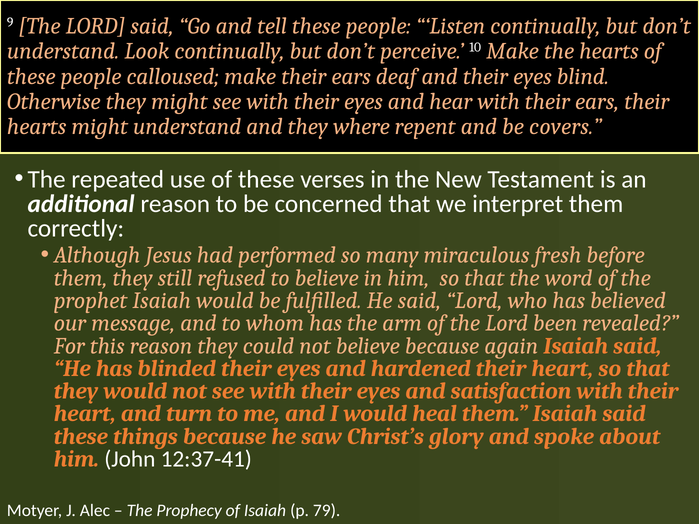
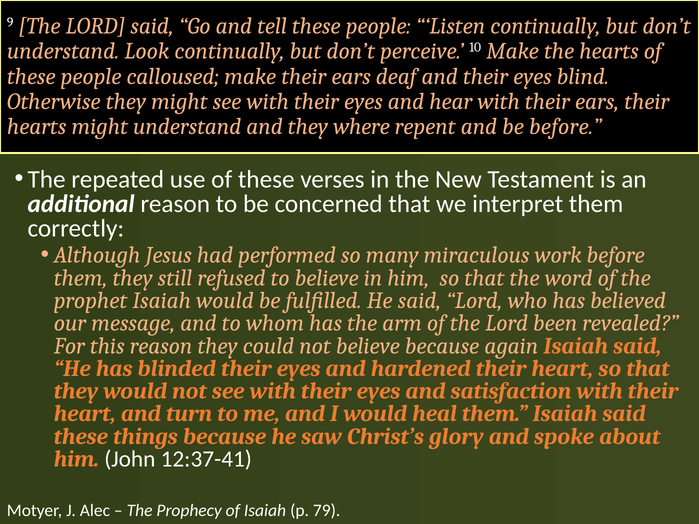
be covers: covers -> before (566, 127)
fresh: fresh -> work (558, 255)
